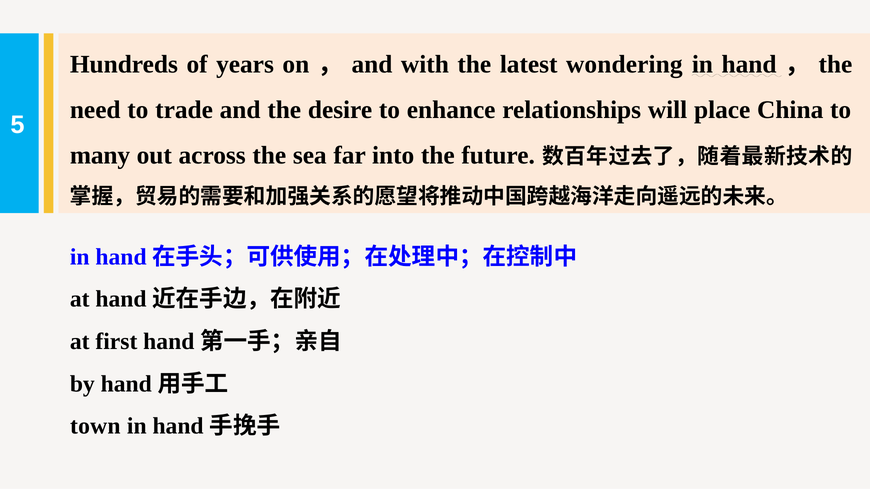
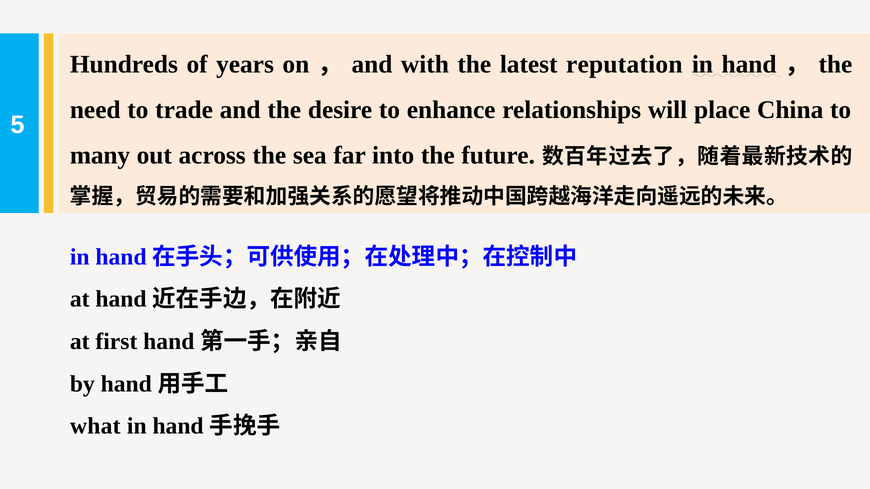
wondering: wondering -> reputation (624, 64)
town: town -> what (95, 427)
